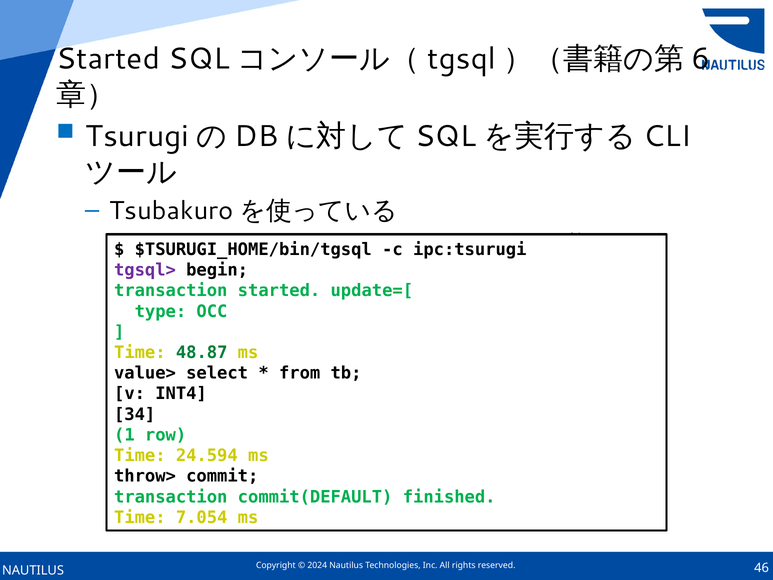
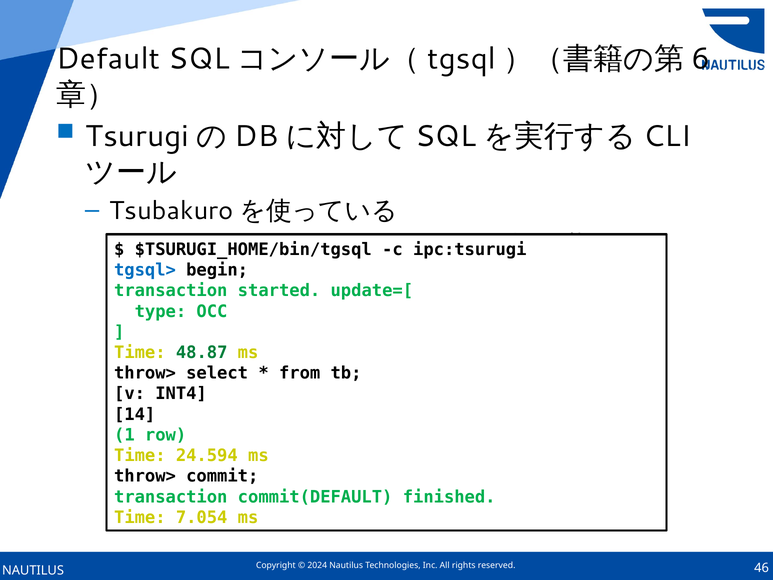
Started: Started -> Default (108, 59)
tgsql> colour: purple -> blue (145, 270)
value>: value> -> throw> (145, 373)
34: 34 -> 14 (135, 414)
